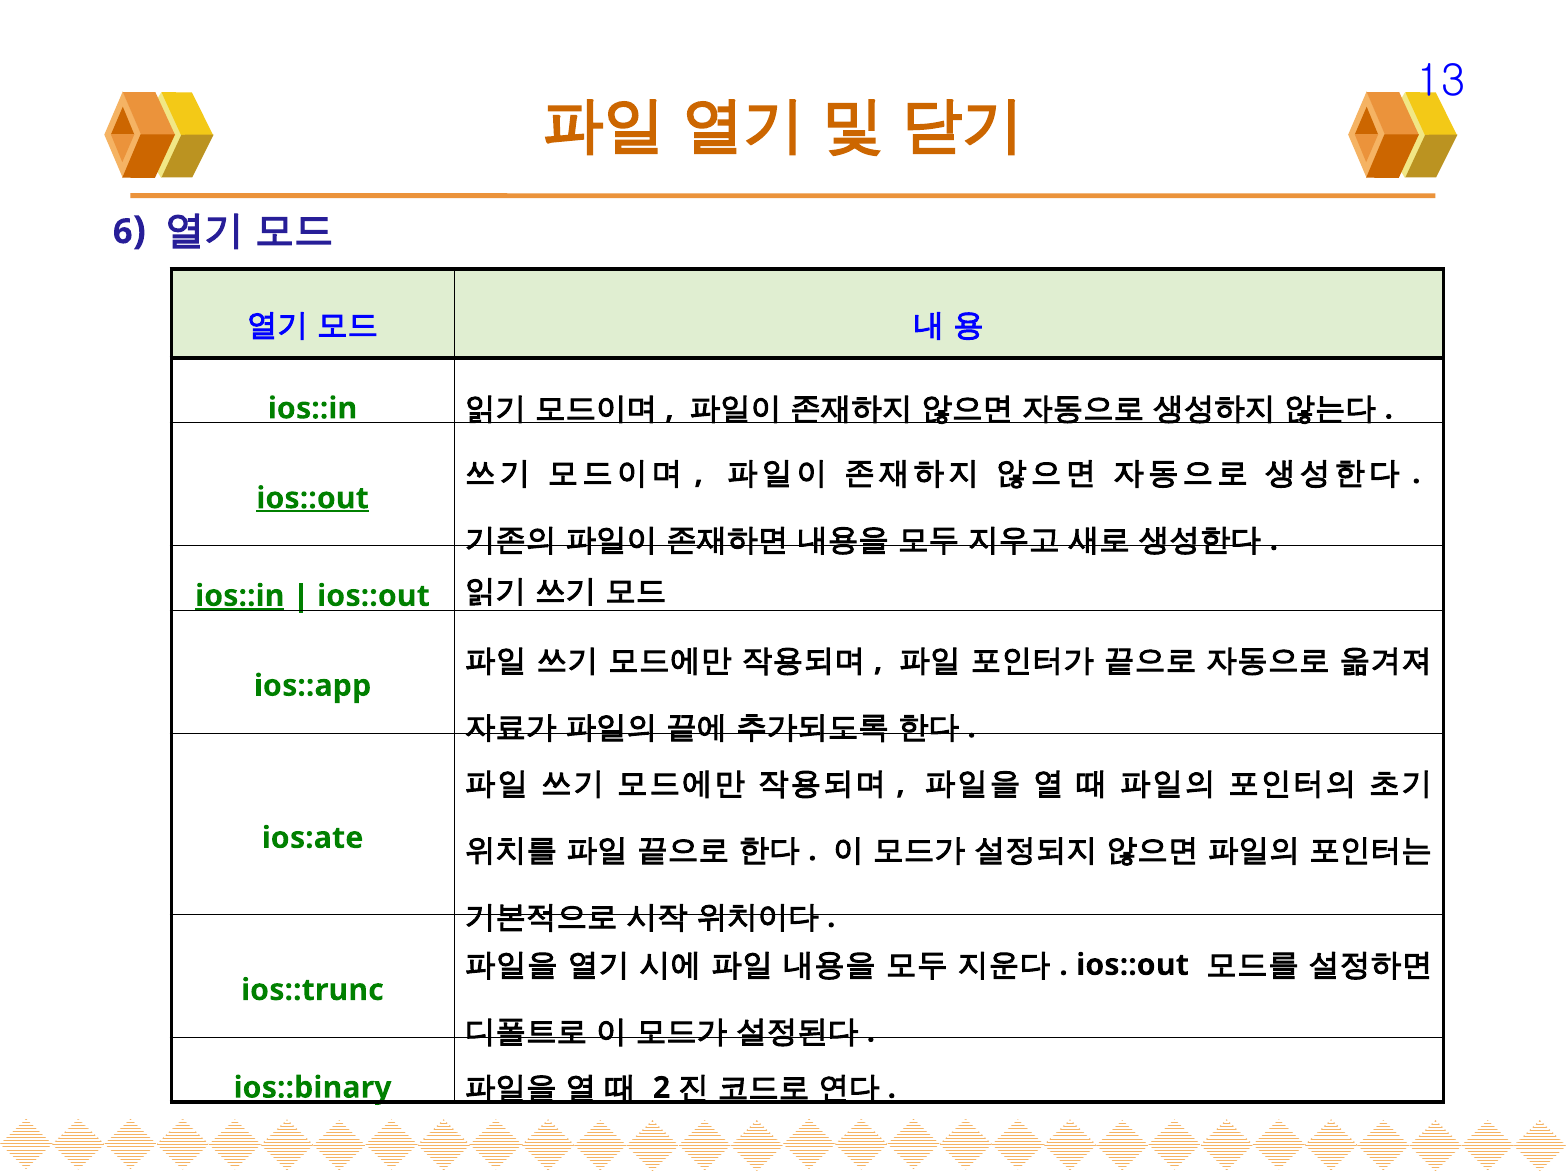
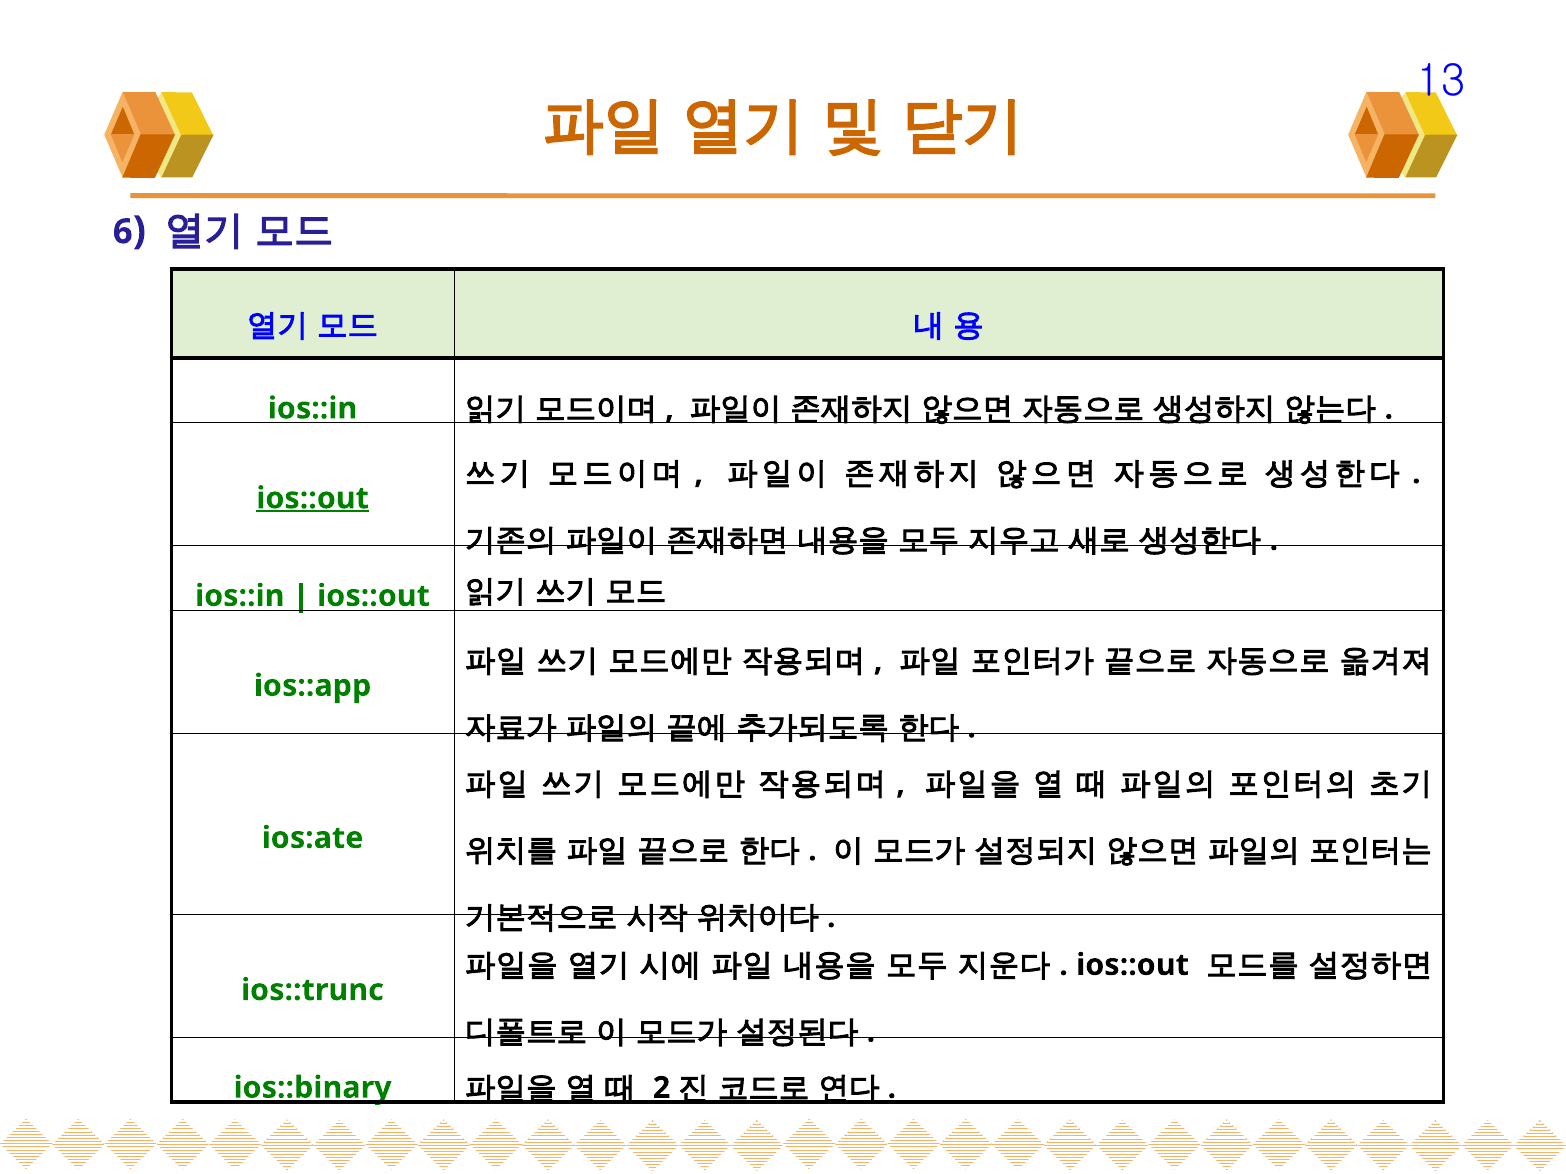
ios::in underline: present -> none (240, 596)
